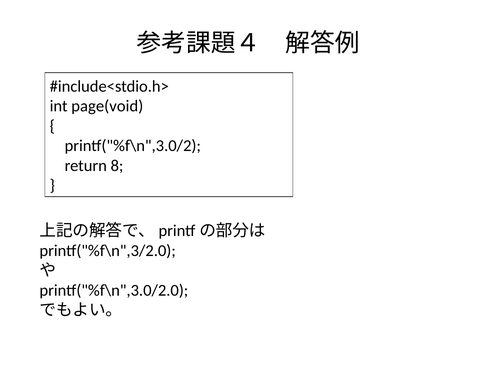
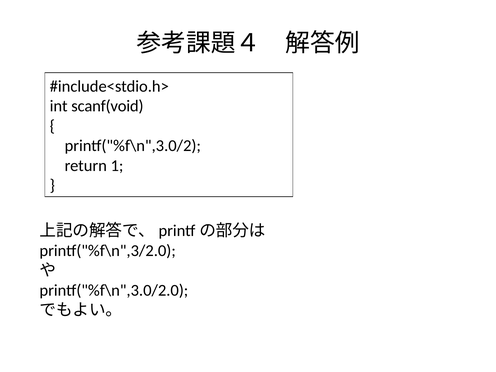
page(void: page(void -> scanf(void (107, 106)
8: 8 -> 1 (117, 166)
